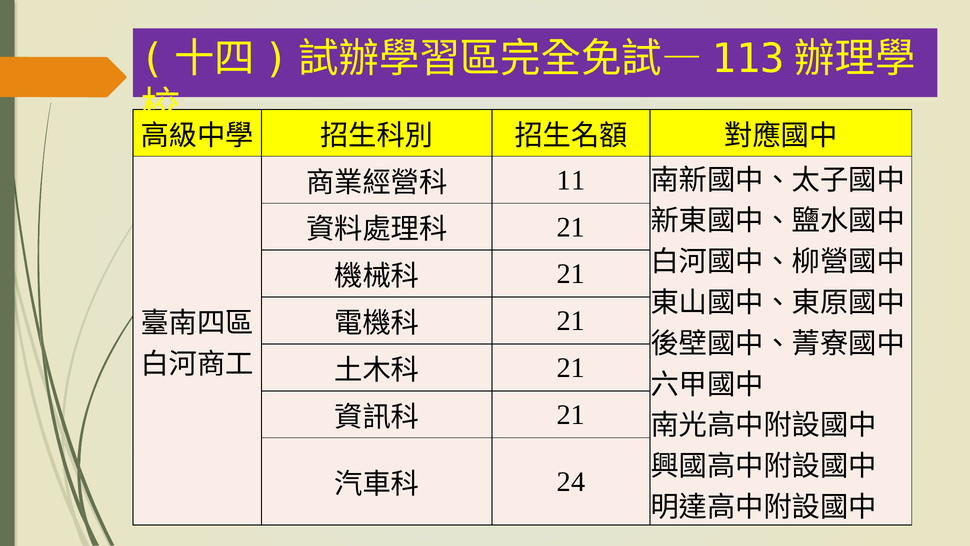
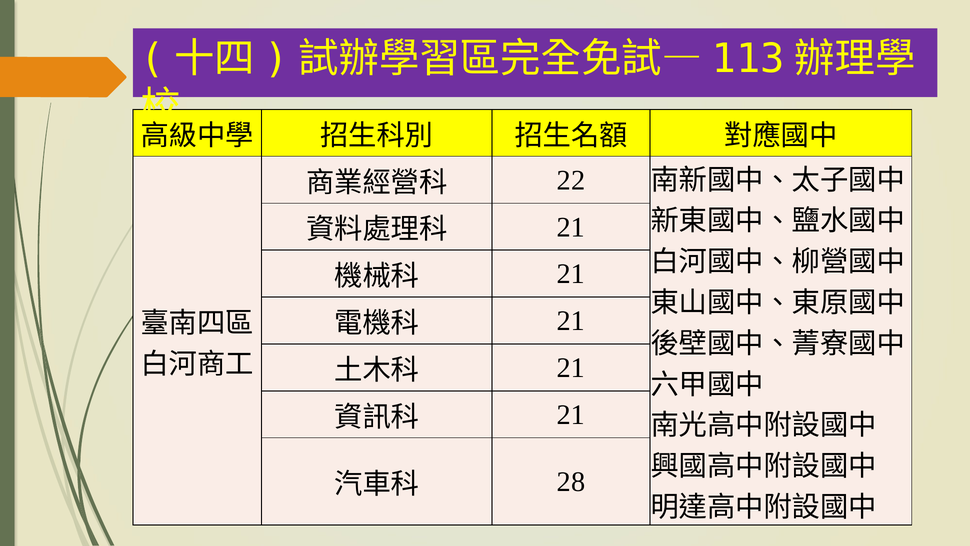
11: 11 -> 22 (571, 180)
24: 24 -> 28 (571, 482)
